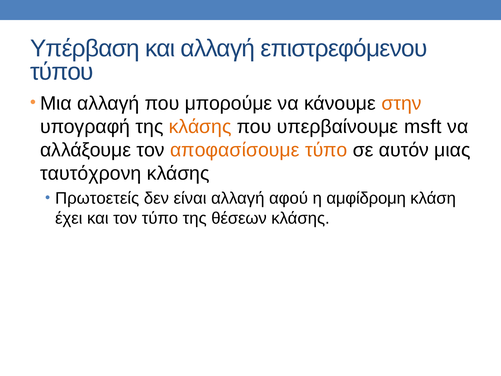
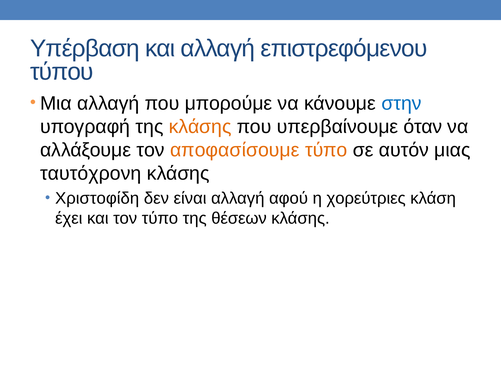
στην colour: orange -> blue (401, 103)
msft: msft -> όταν (423, 127)
Πρωτοετείς: Πρωτοετείς -> Χριστοφίδη (97, 198)
αμφίδρομη: αμφίδρομη -> χορεύτριες (366, 198)
